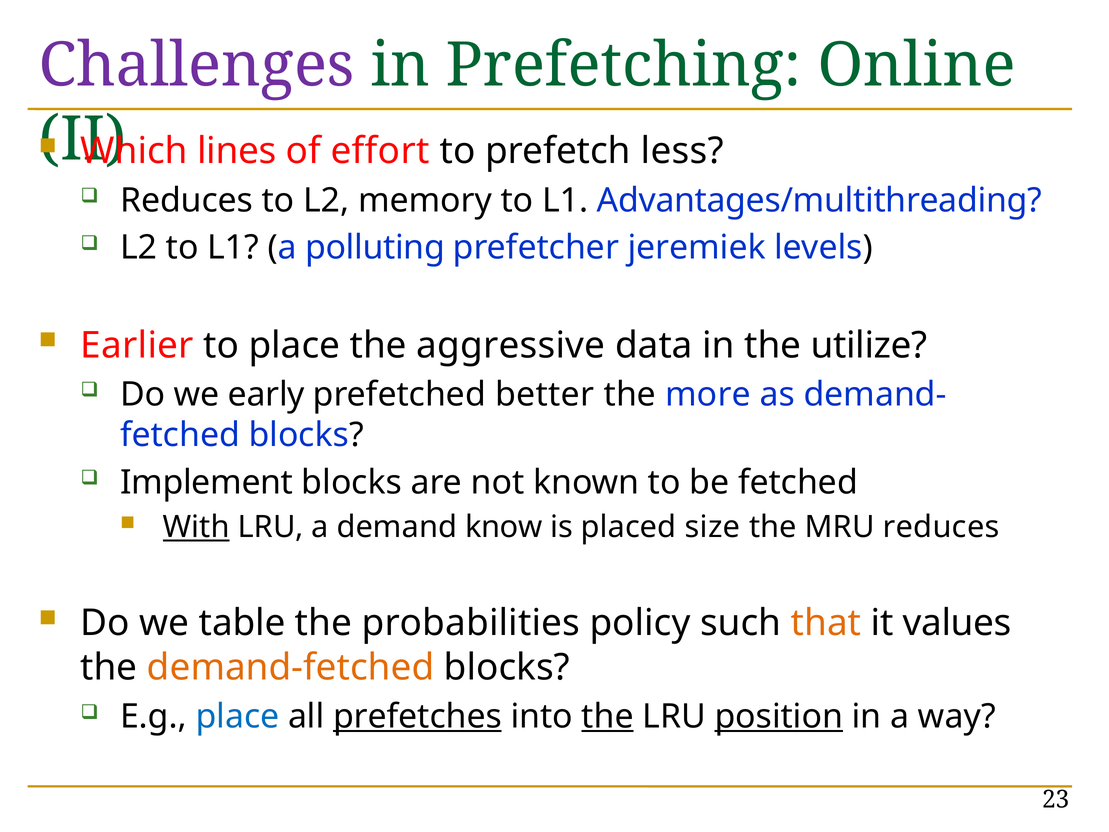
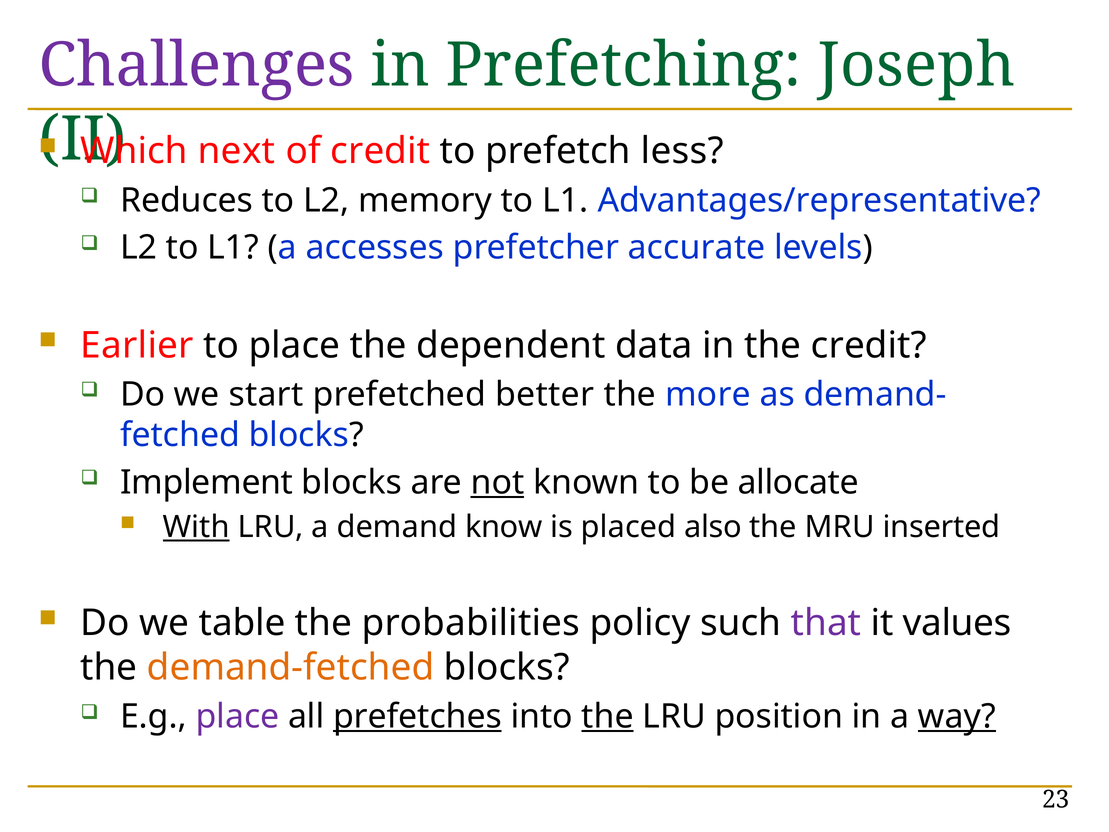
Online: Online -> Joseph (916, 65)
lines: lines -> next (236, 151)
of effort: effort -> credit (380, 151)
Advantages/multithreading: Advantages/multithreading -> Advantages/representative (819, 200)
polluting: polluting -> accesses (375, 248)
jeremiek: jeremiek -> accurate (697, 248)
aggressive: aggressive -> dependent (511, 345)
the utilize: utilize -> credit (869, 345)
early: early -> start (266, 394)
not underline: none -> present (497, 482)
be fetched: fetched -> allocate (798, 482)
size: size -> also (713, 527)
MRU reduces: reduces -> inserted (941, 527)
that colour: orange -> purple (826, 623)
place colour: blue -> purple (237, 716)
position underline: present -> none (779, 716)
way underline: none -> present (957, 716)
